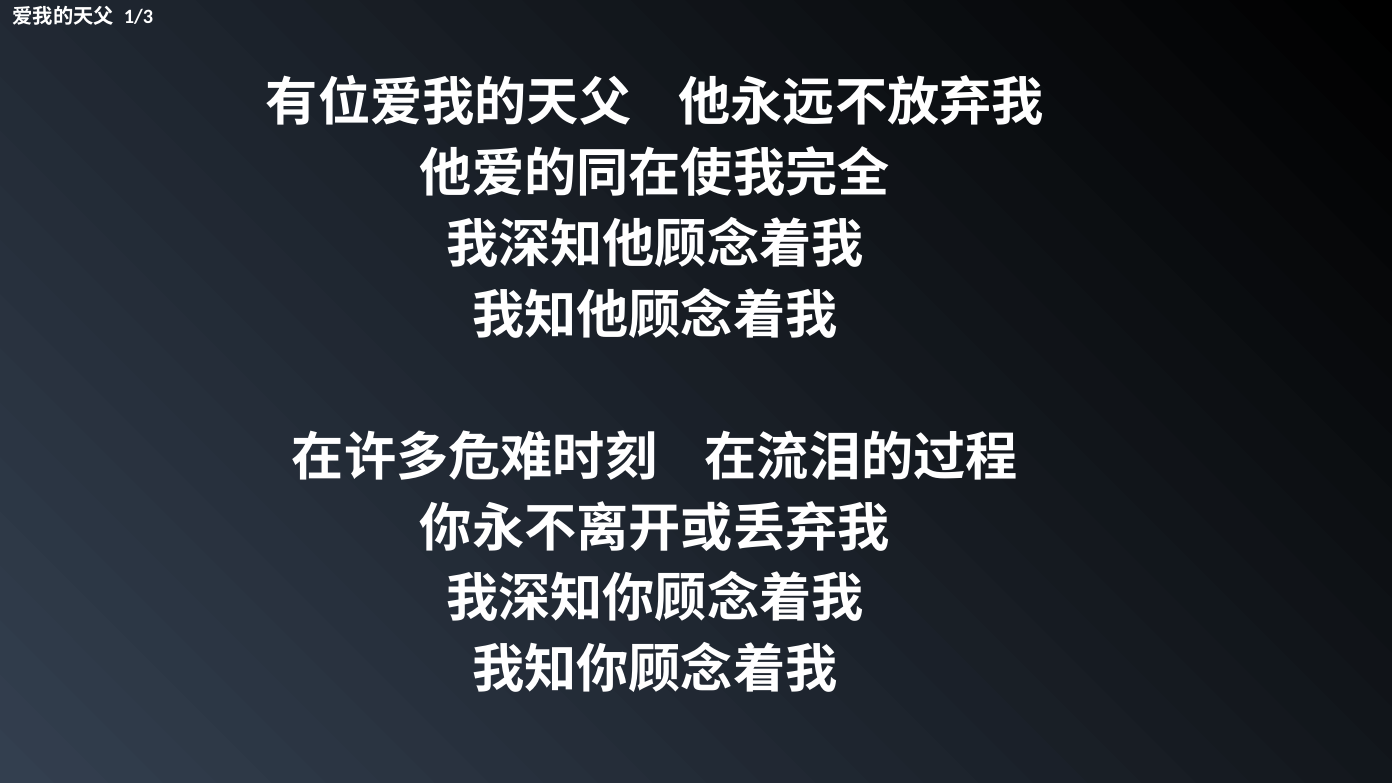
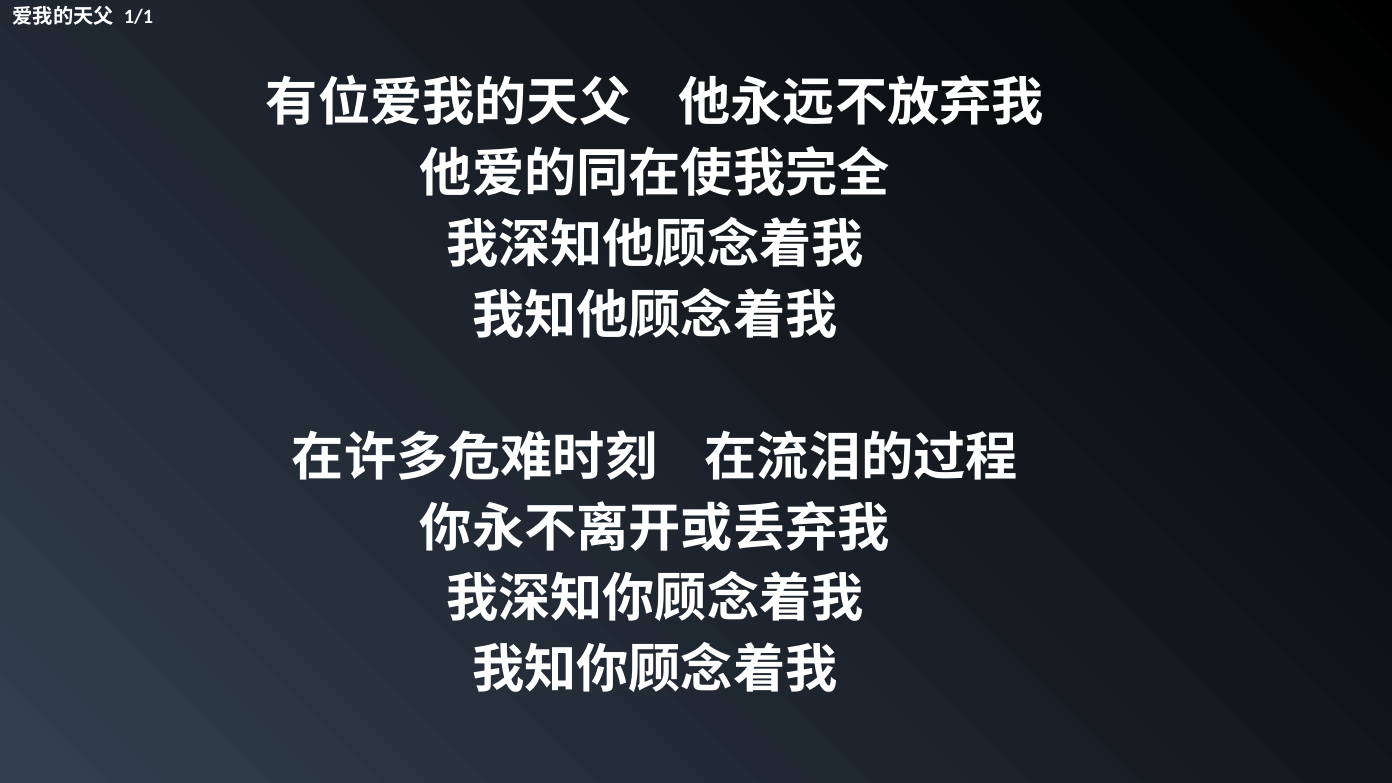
1/3: 1/3 -> 1/1 (138, 17)
